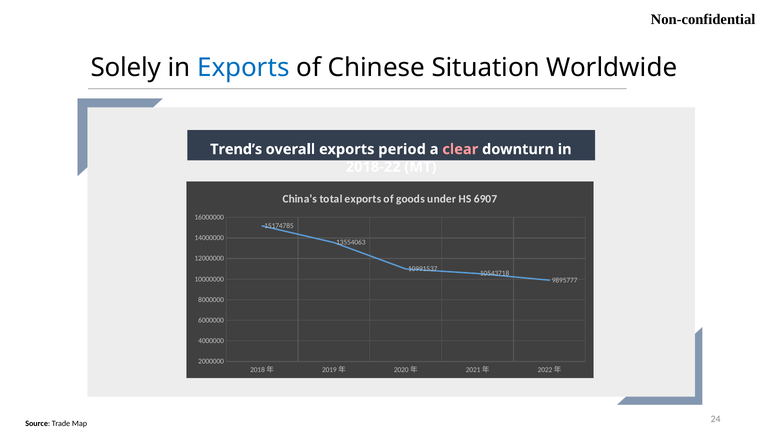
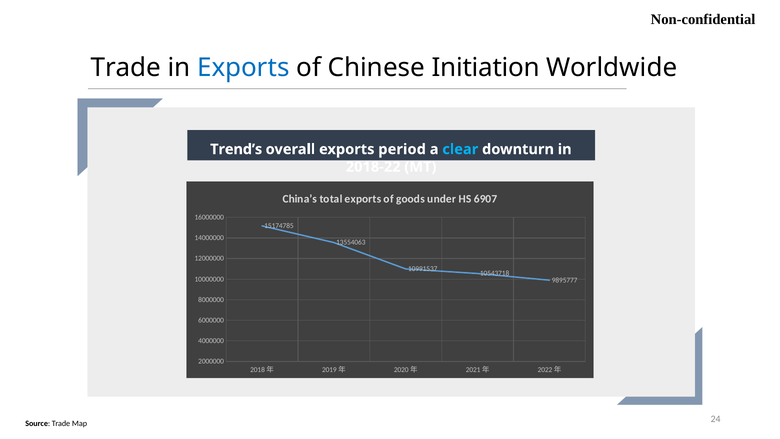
Solely: Solely -> Trade (126, 67)
Situation: Situation -> Initiation (486, 67)
clear colour: pink -> light blue (460, 149)
